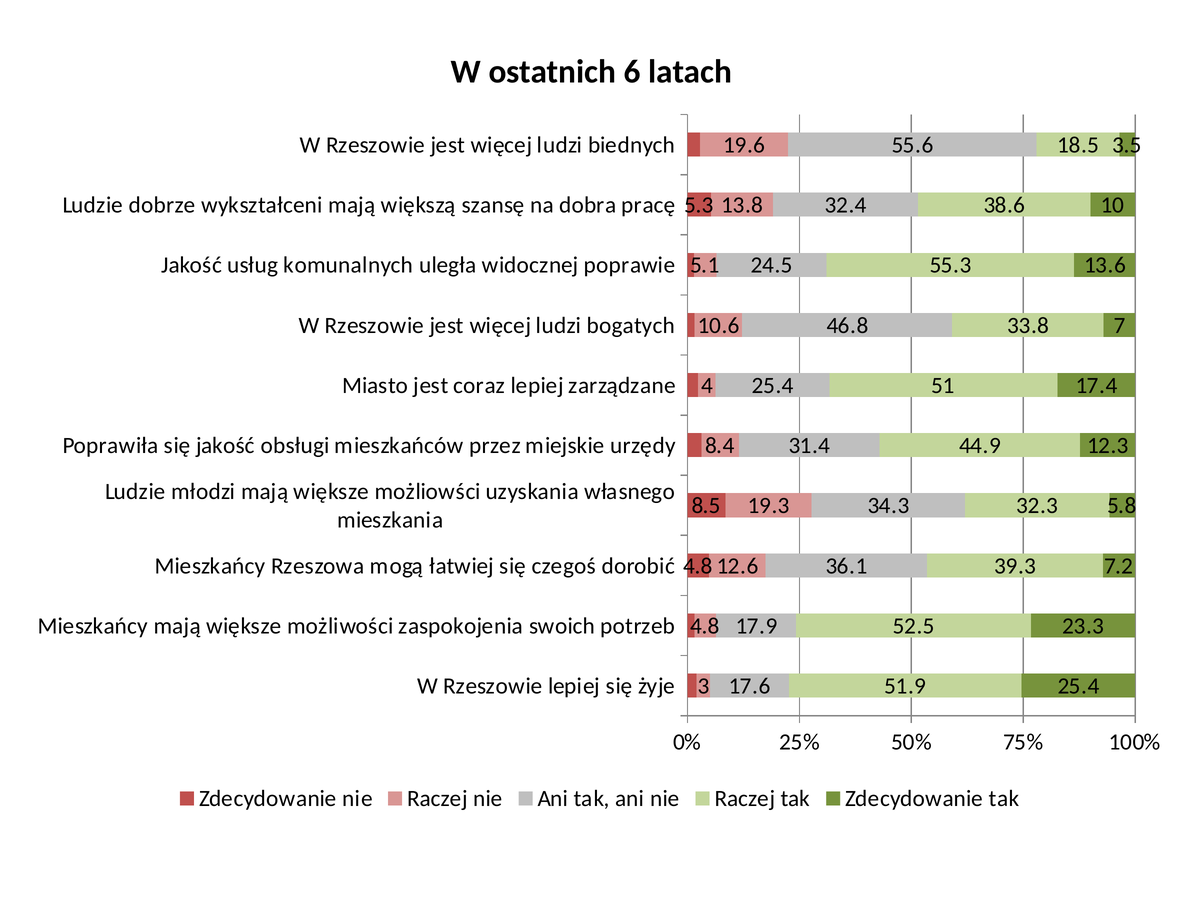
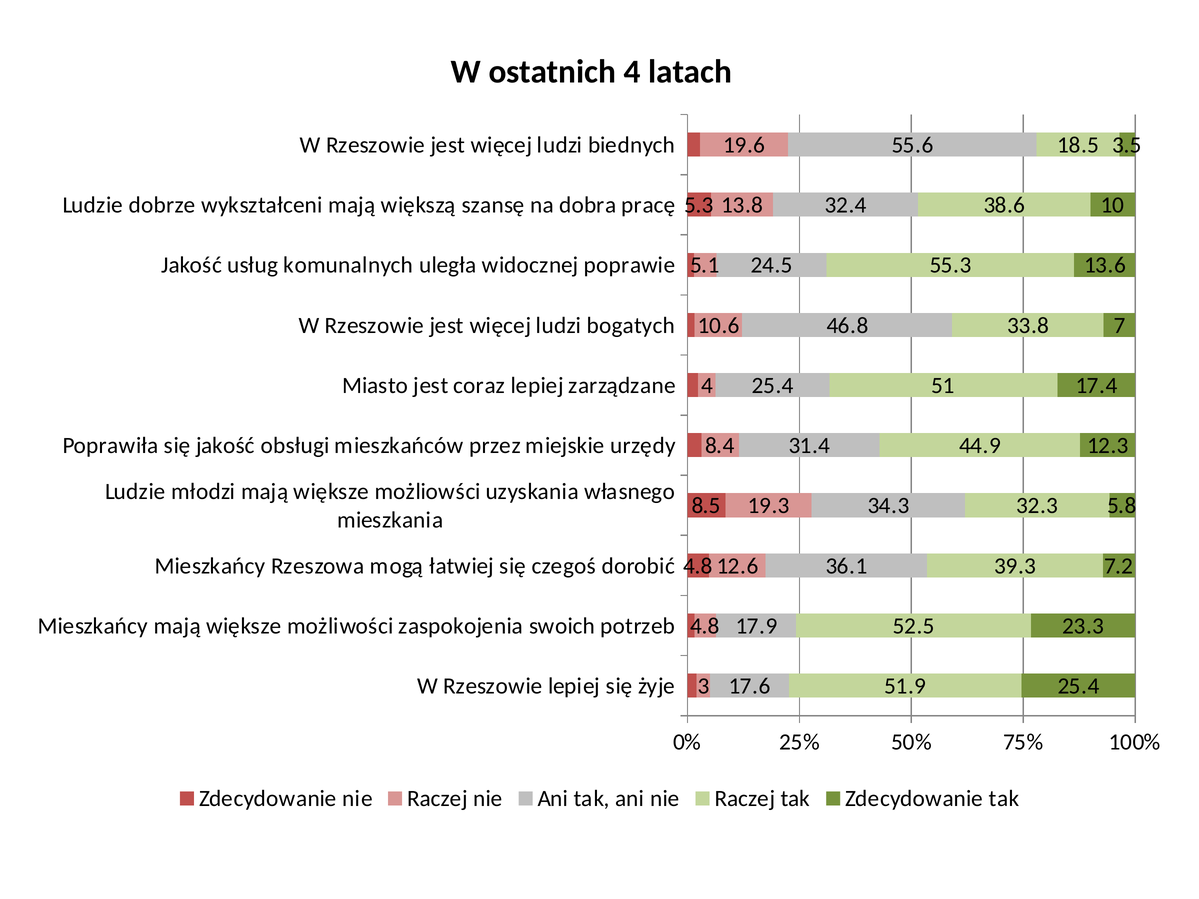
ostatnich 6: 6 -> 4 (632, 72)
